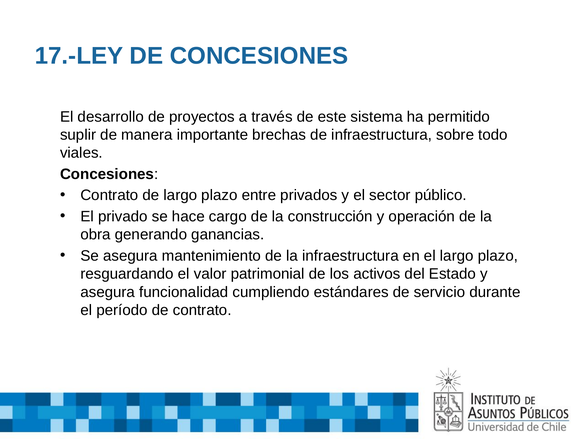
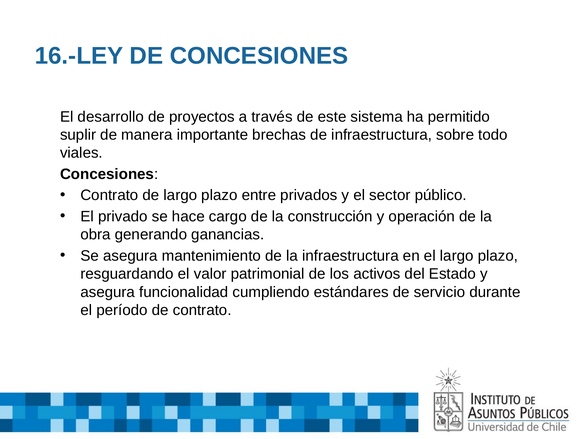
17.-LEY: 17.-LEY -> 16.-LEY (79, 56)
